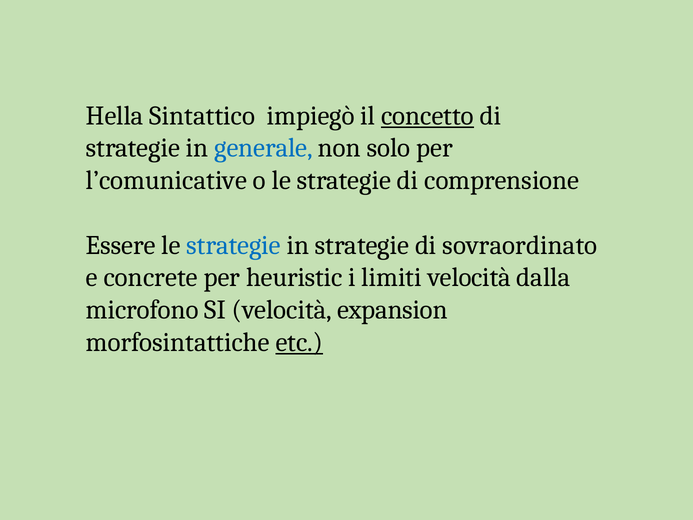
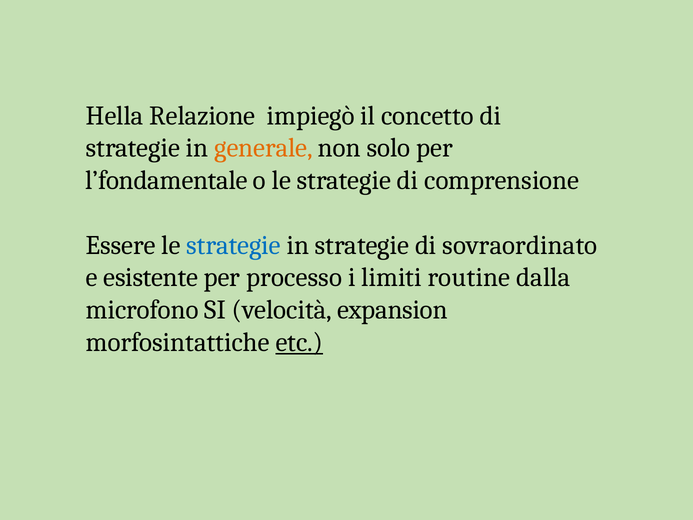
Sintattico: Sintattico -> Relazione (202, 116)
concetto underline: present -> none (427, 116)
generale colour: blue -> orange (263, 148)
l’comunicative: l’comunicative -> l’fondamentale (167, 180)
concrete: concrete -> esistente (151, 277)
heuristic: heuristic -> processo (294, 277)
limiti velocità: velocità -> routine (469, 277)
